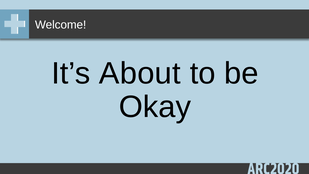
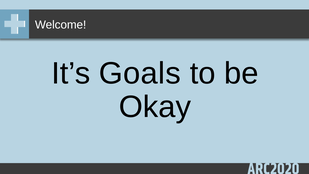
About: About -> Goals (140, 73)
